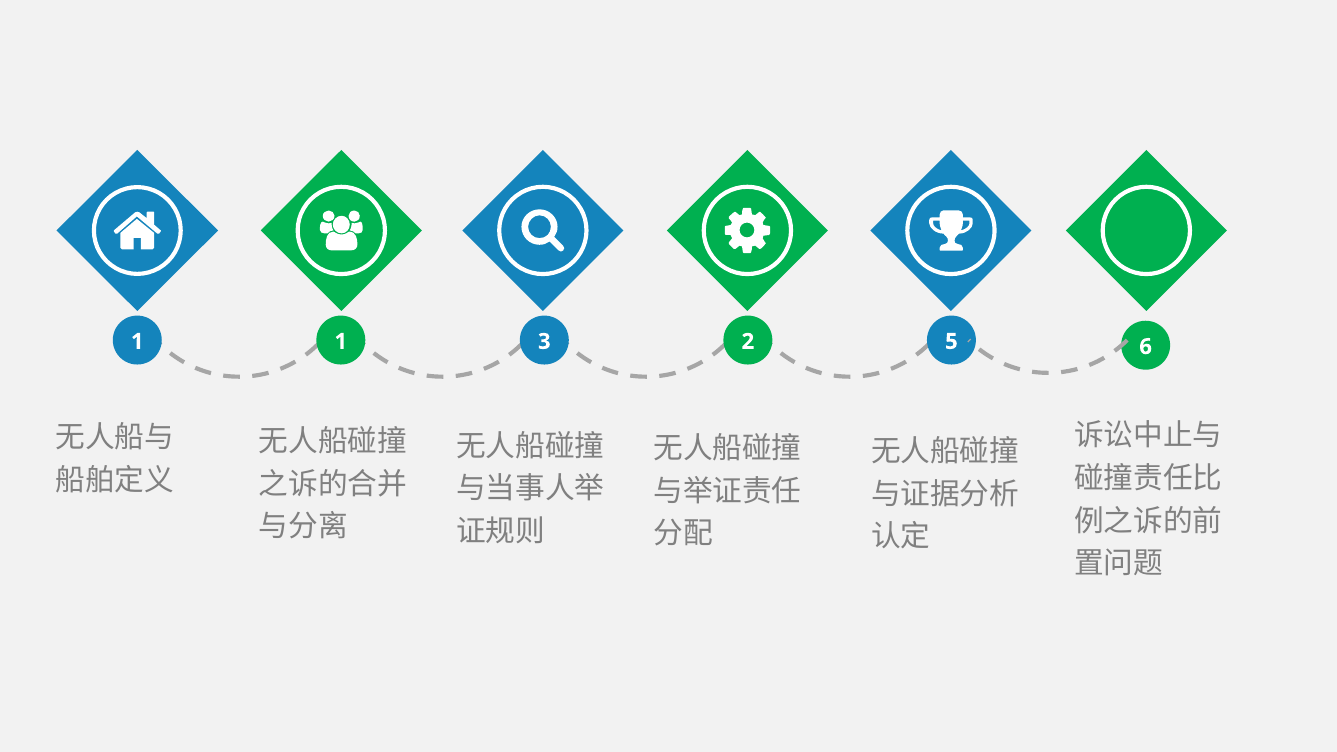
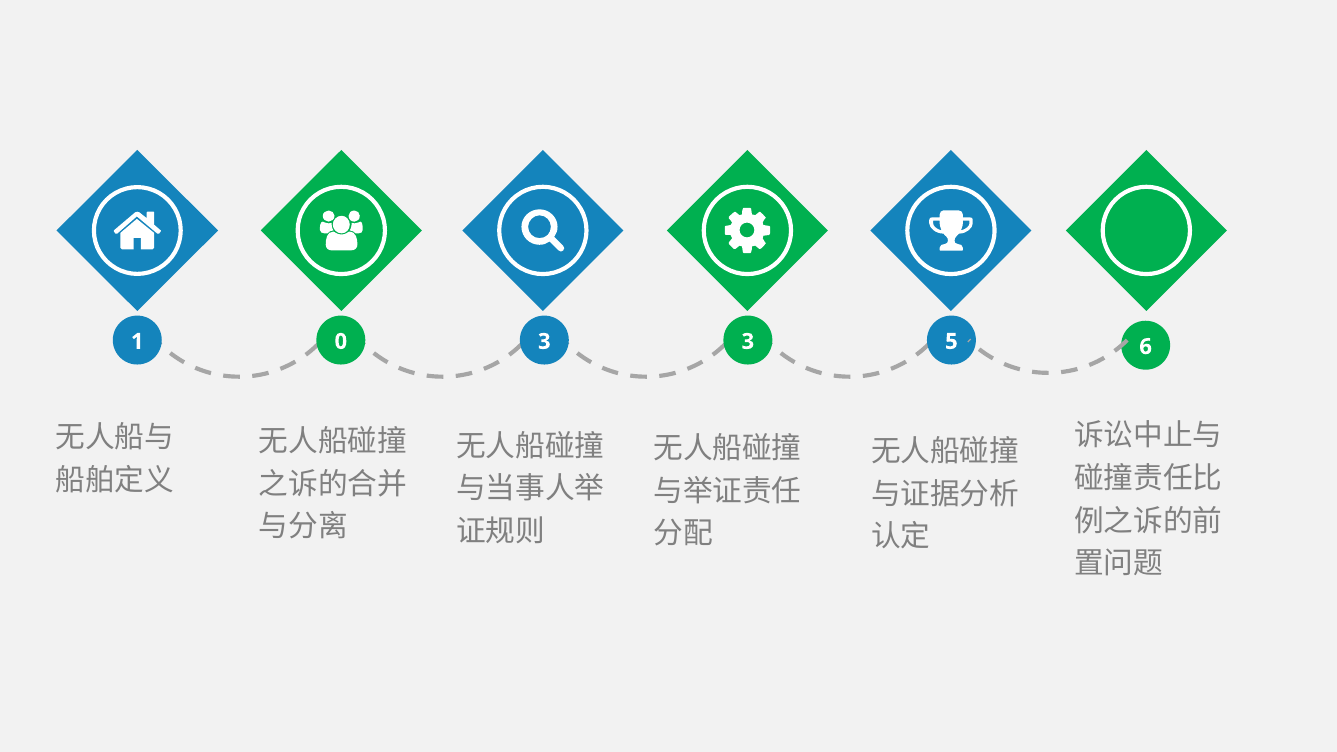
1 1: 1 -> 0 (341, 342)
3 2: 2 -> 3 (748, 342)
